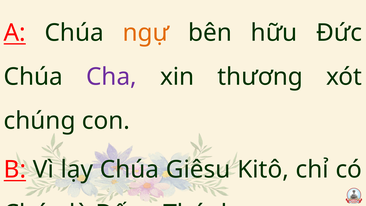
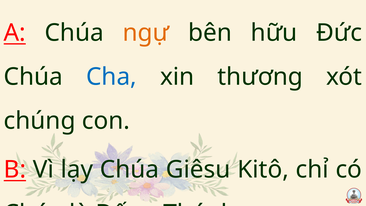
Cha colour: purple -> blue (111, 77)
